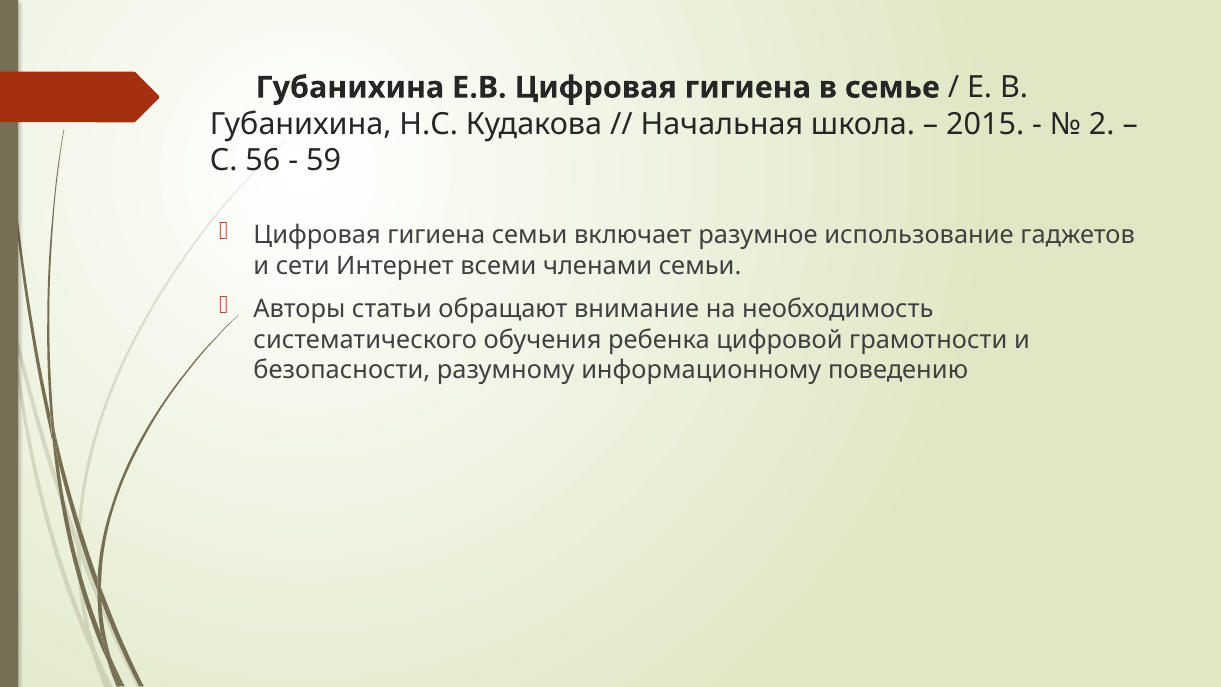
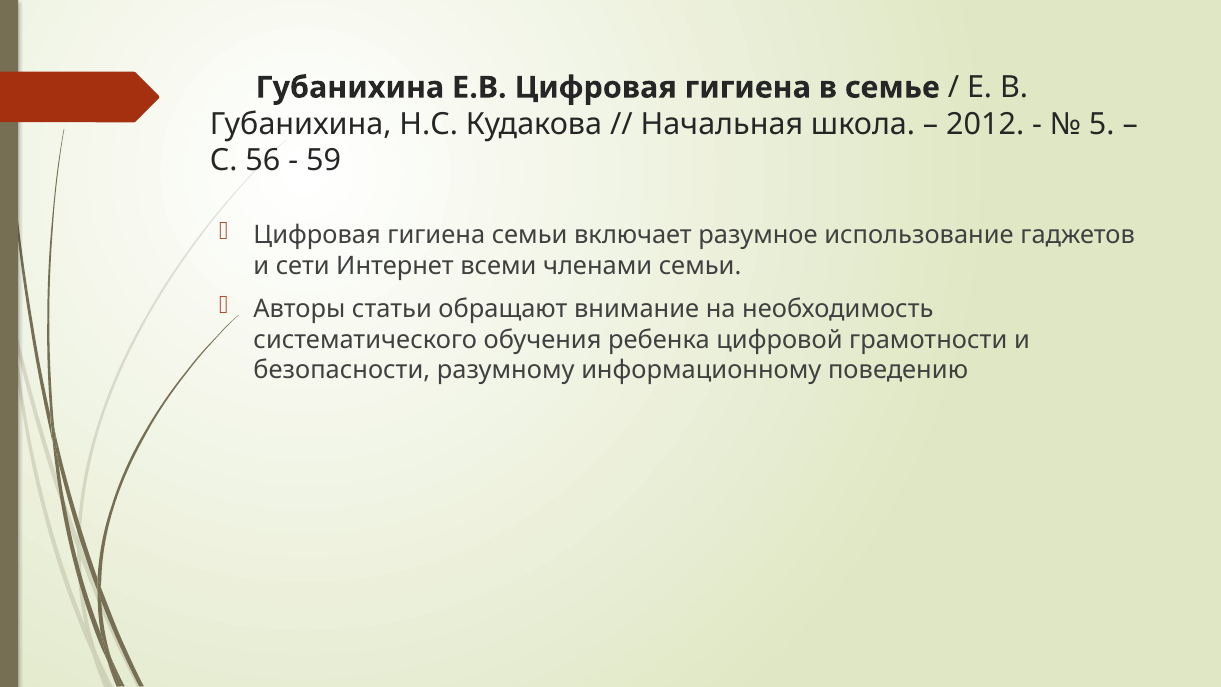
2015: 2015 -> 2012 (985, 124)
2: 2 -> 5 (1102, 124)
